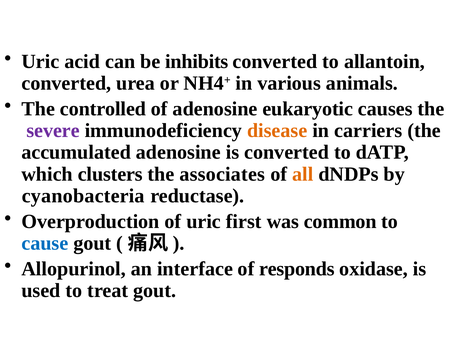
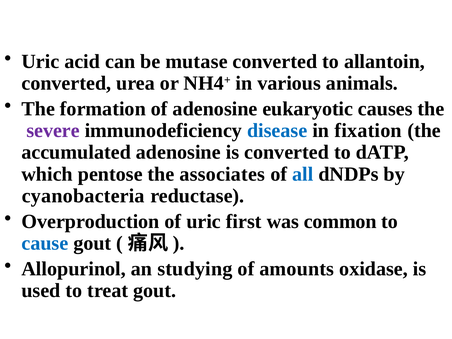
inhibits: inhibits -> mutase (197, 61)
controlled: controlled -> formation (103, 109)
disease colour: orange -> blue (277, 131)
carriers: carriers -> fixation (368, 131)
clusters: clusters -> pentose (110, 174)
all colour: orange -> blue (303, 174)
interface: interface -> studying (195, 269)
responds: responds -> amounts (297, 269)
